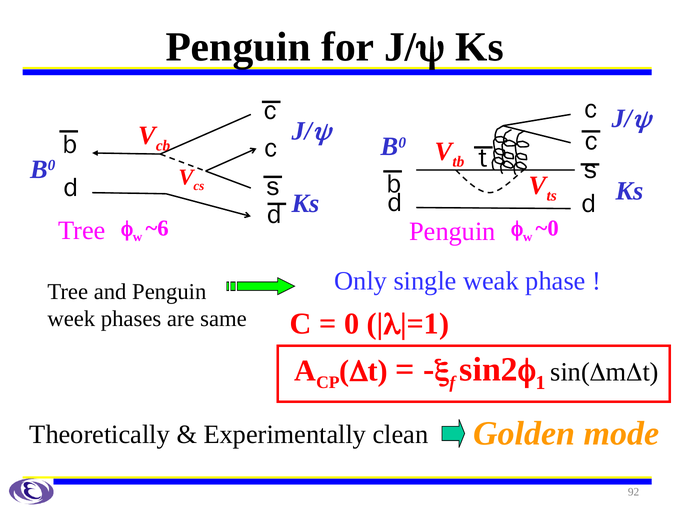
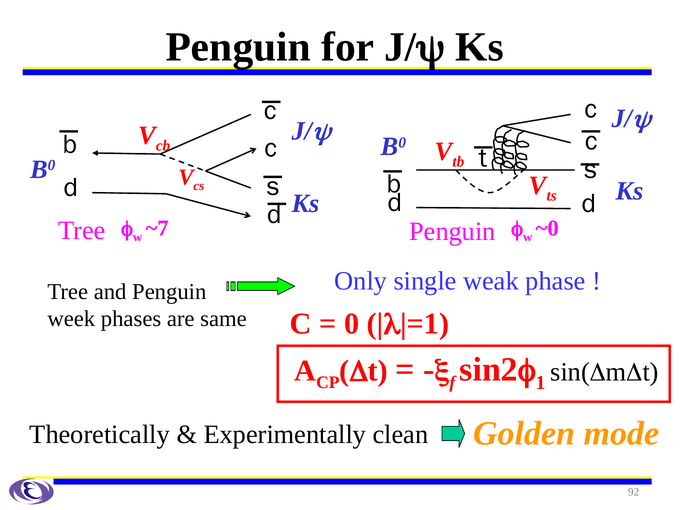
~6: ~6 -> ~7 (157, 228)
